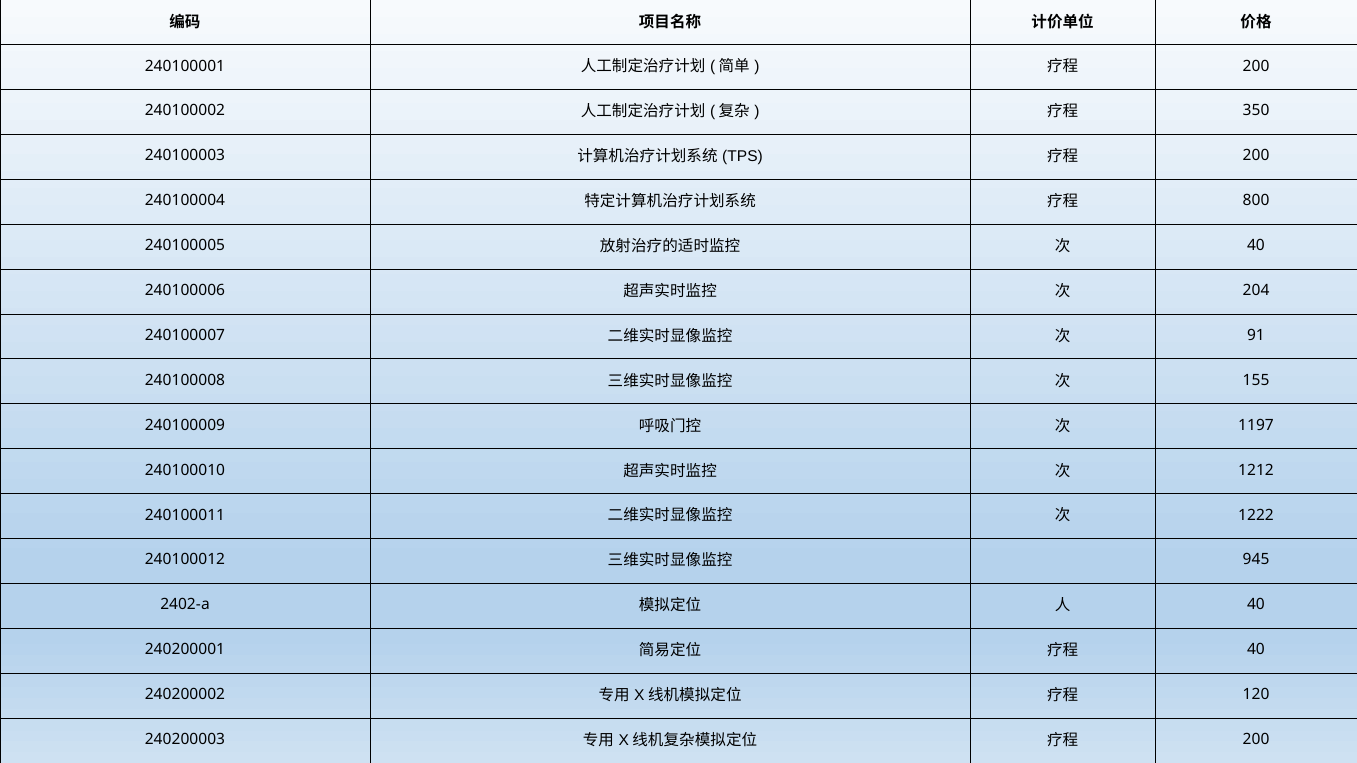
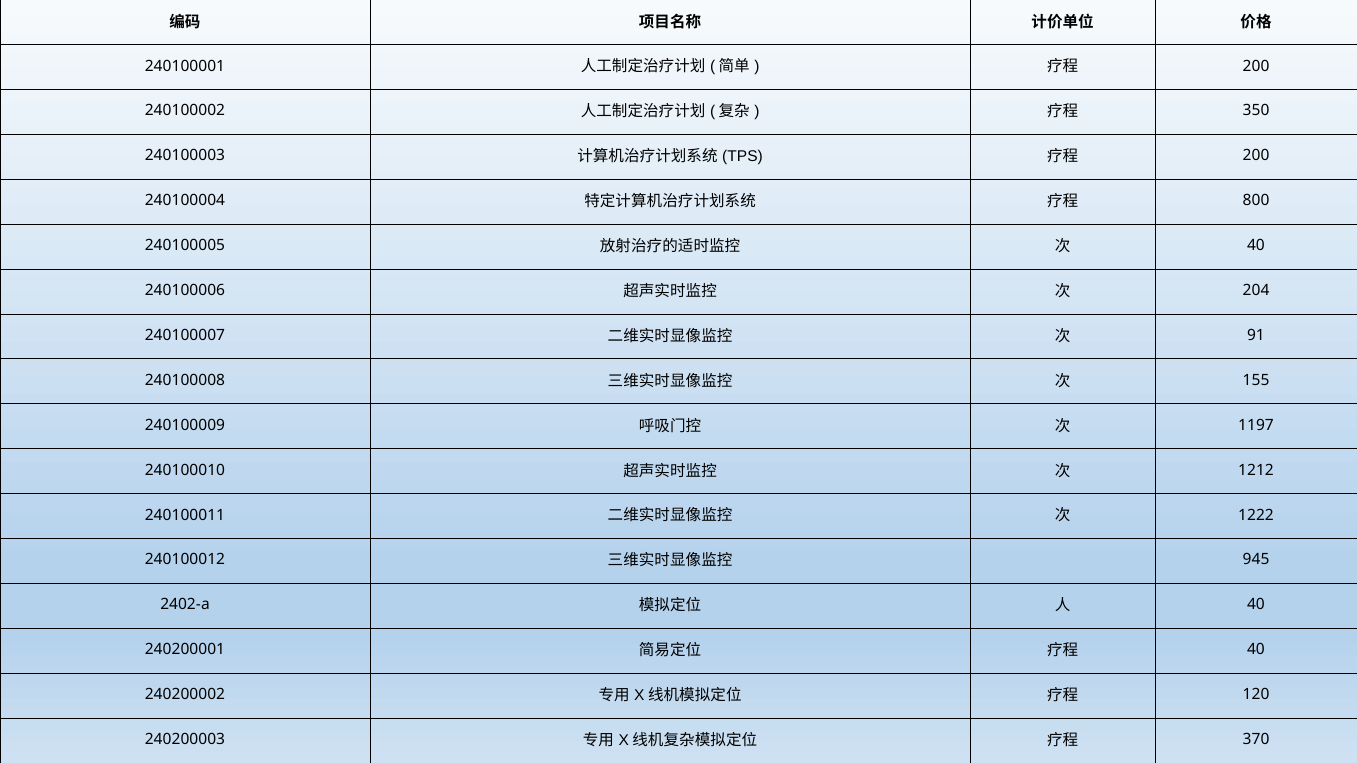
200: 200 -> 370 (1256, 740)
